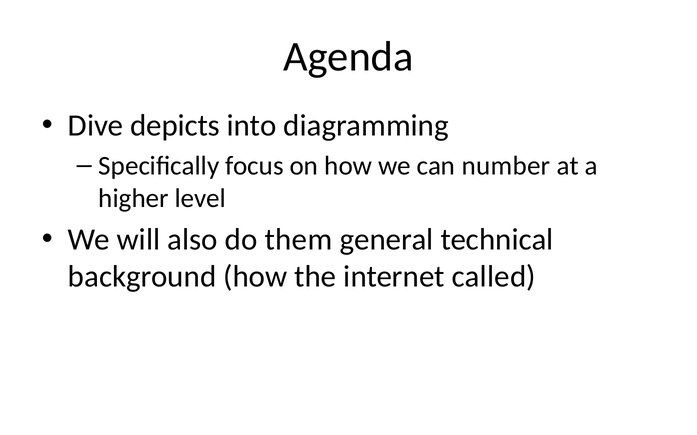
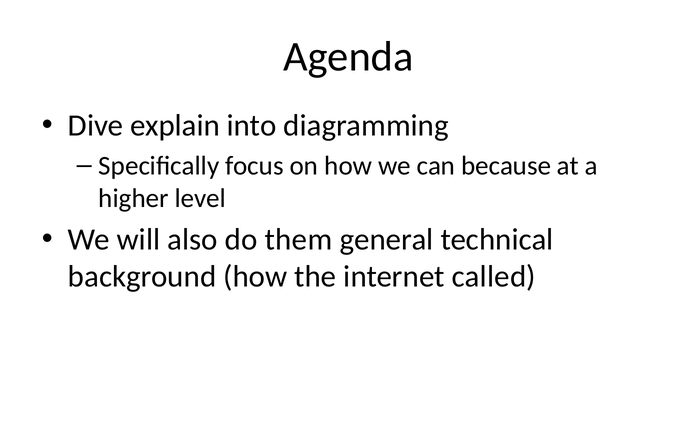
depicts: depicts -> explain (175, 126)
number: number -> because (506, 166)
